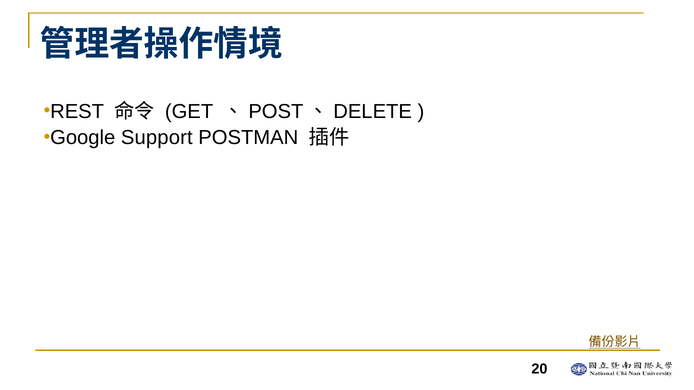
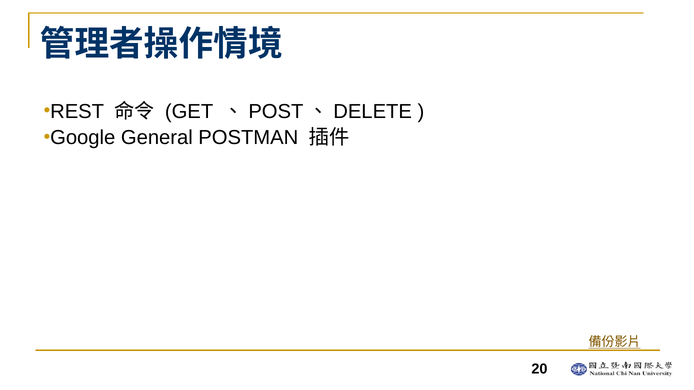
Support: Support -> General (157, 138)
